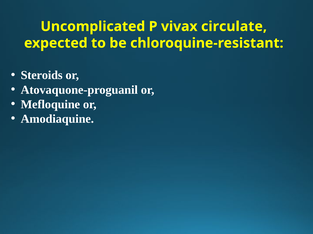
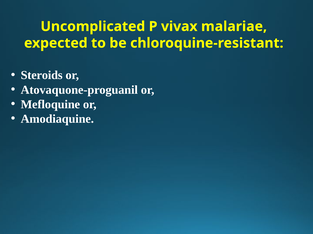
circulate: circulate -> malariae (234, 27)
